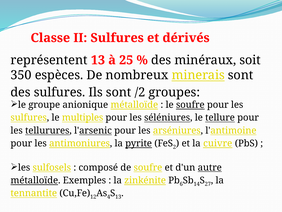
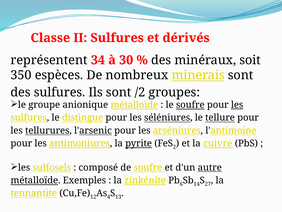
représentent 13: 13 -> 34 (98, 60)
25: 25 -> 30 (126, 60)
les underline: none -> present (237, 105)
multiples: multiples -> distingue (83, 117)
